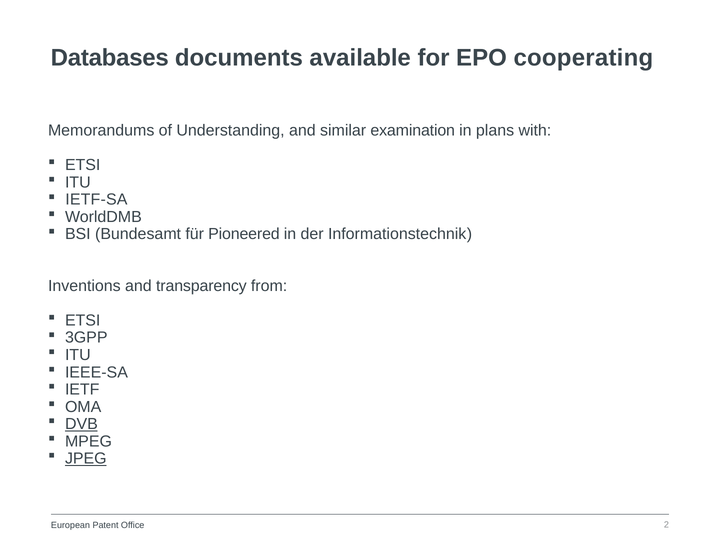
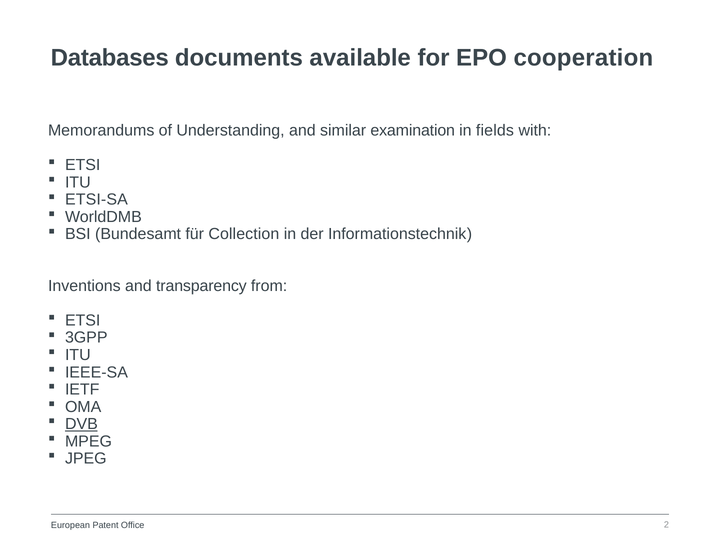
cooperating: cooperating -> cooperation (583, 58)
plans: plans -> fields (495, 131)
IETF-SA: IETF-SA -> ETSI-SA (96, 200)
Pioneered: Pioneered -> Collection (244, 234)
JPEG underline: present -> none (86, 459)
